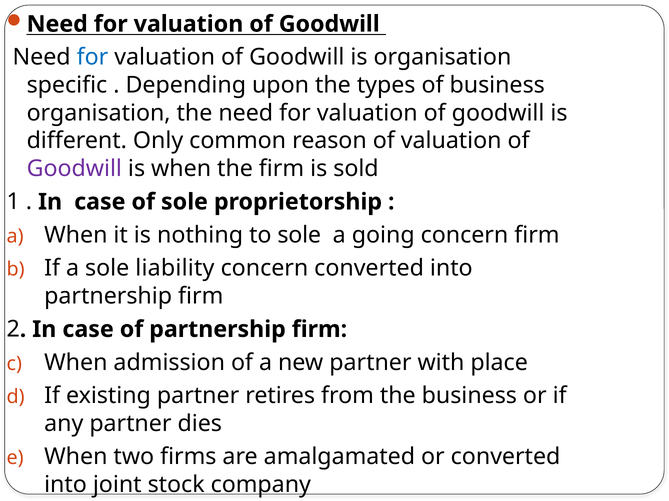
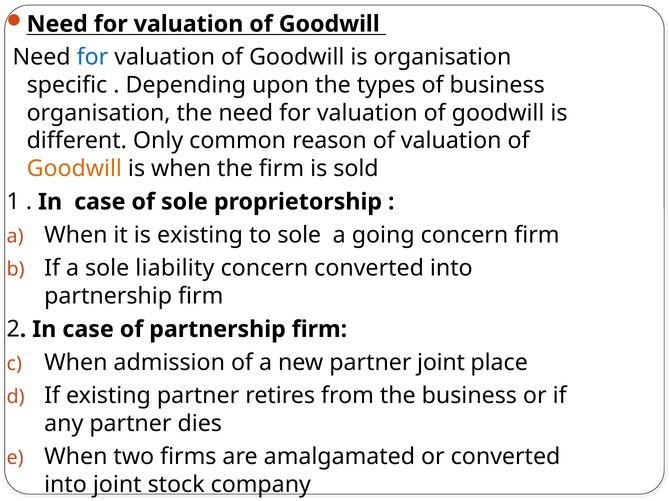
Goodwill colour: purple -> orange (74, 169)
is nothing: nothing -> existing (200, 235)
partner with: with -> joint (441, 363)
